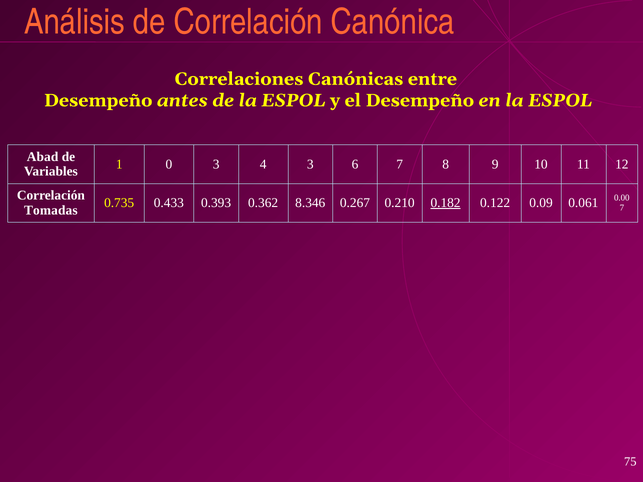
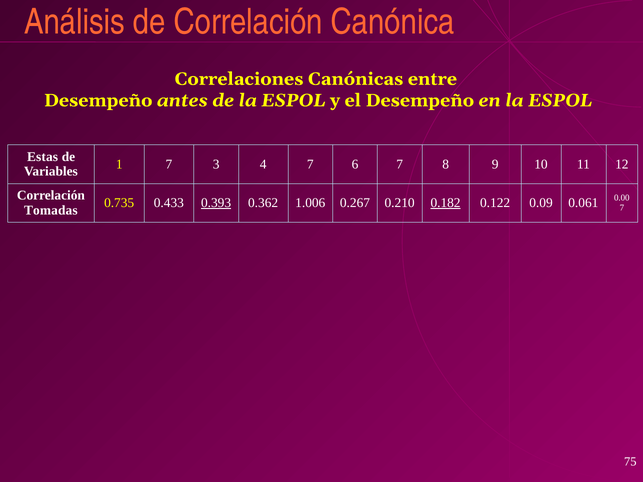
Abad: Abad -> Estas (43, 157)
1 0: 0 -> 7 (169, 164)
4 3: 3 -> 7 (310, 164)
0.393 underline: none -> present (216, 203)
8.346: 8.346 -> 1.006 (310, 203)
